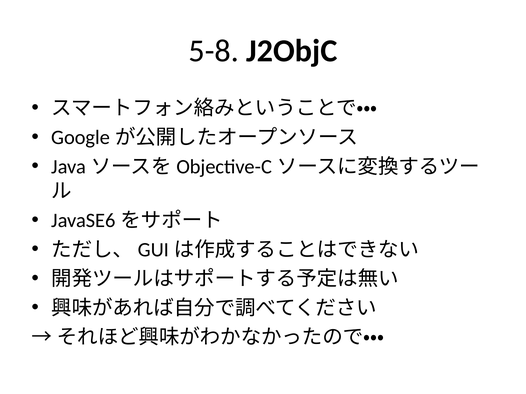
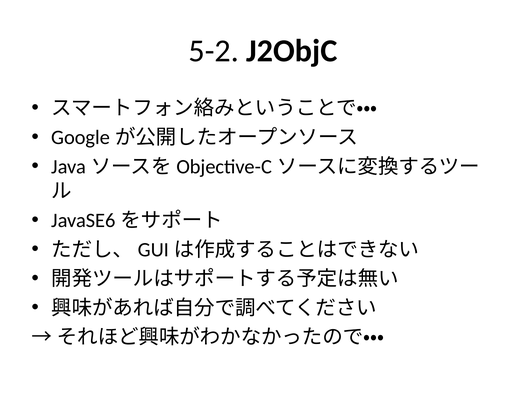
5-8: 5-8 -> 5-2 (214, 51)
